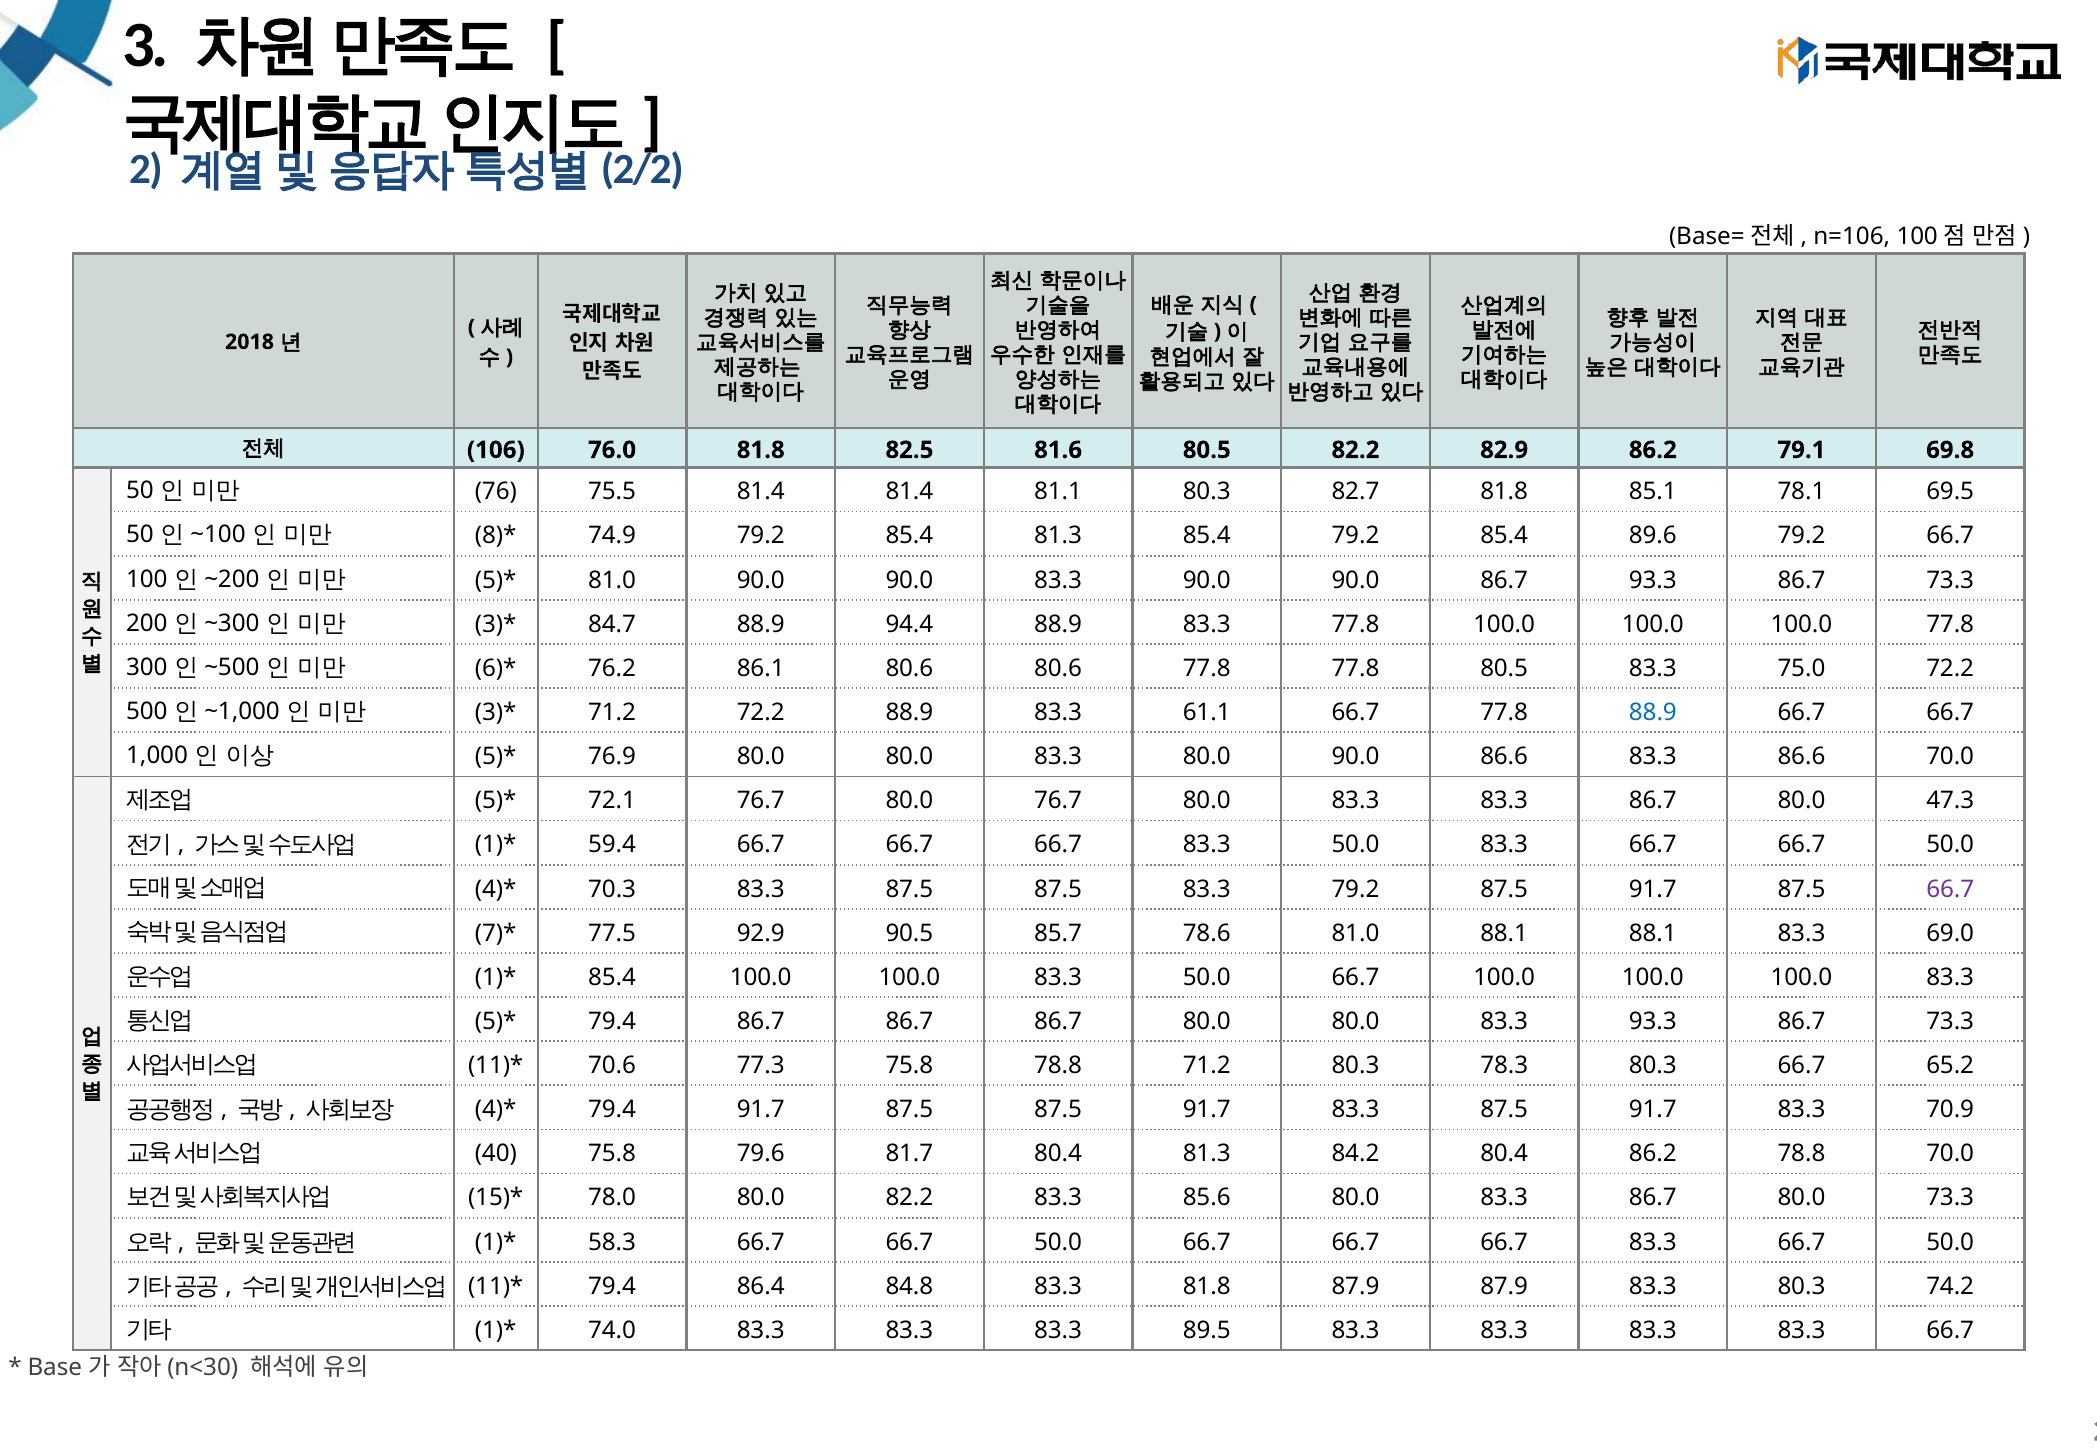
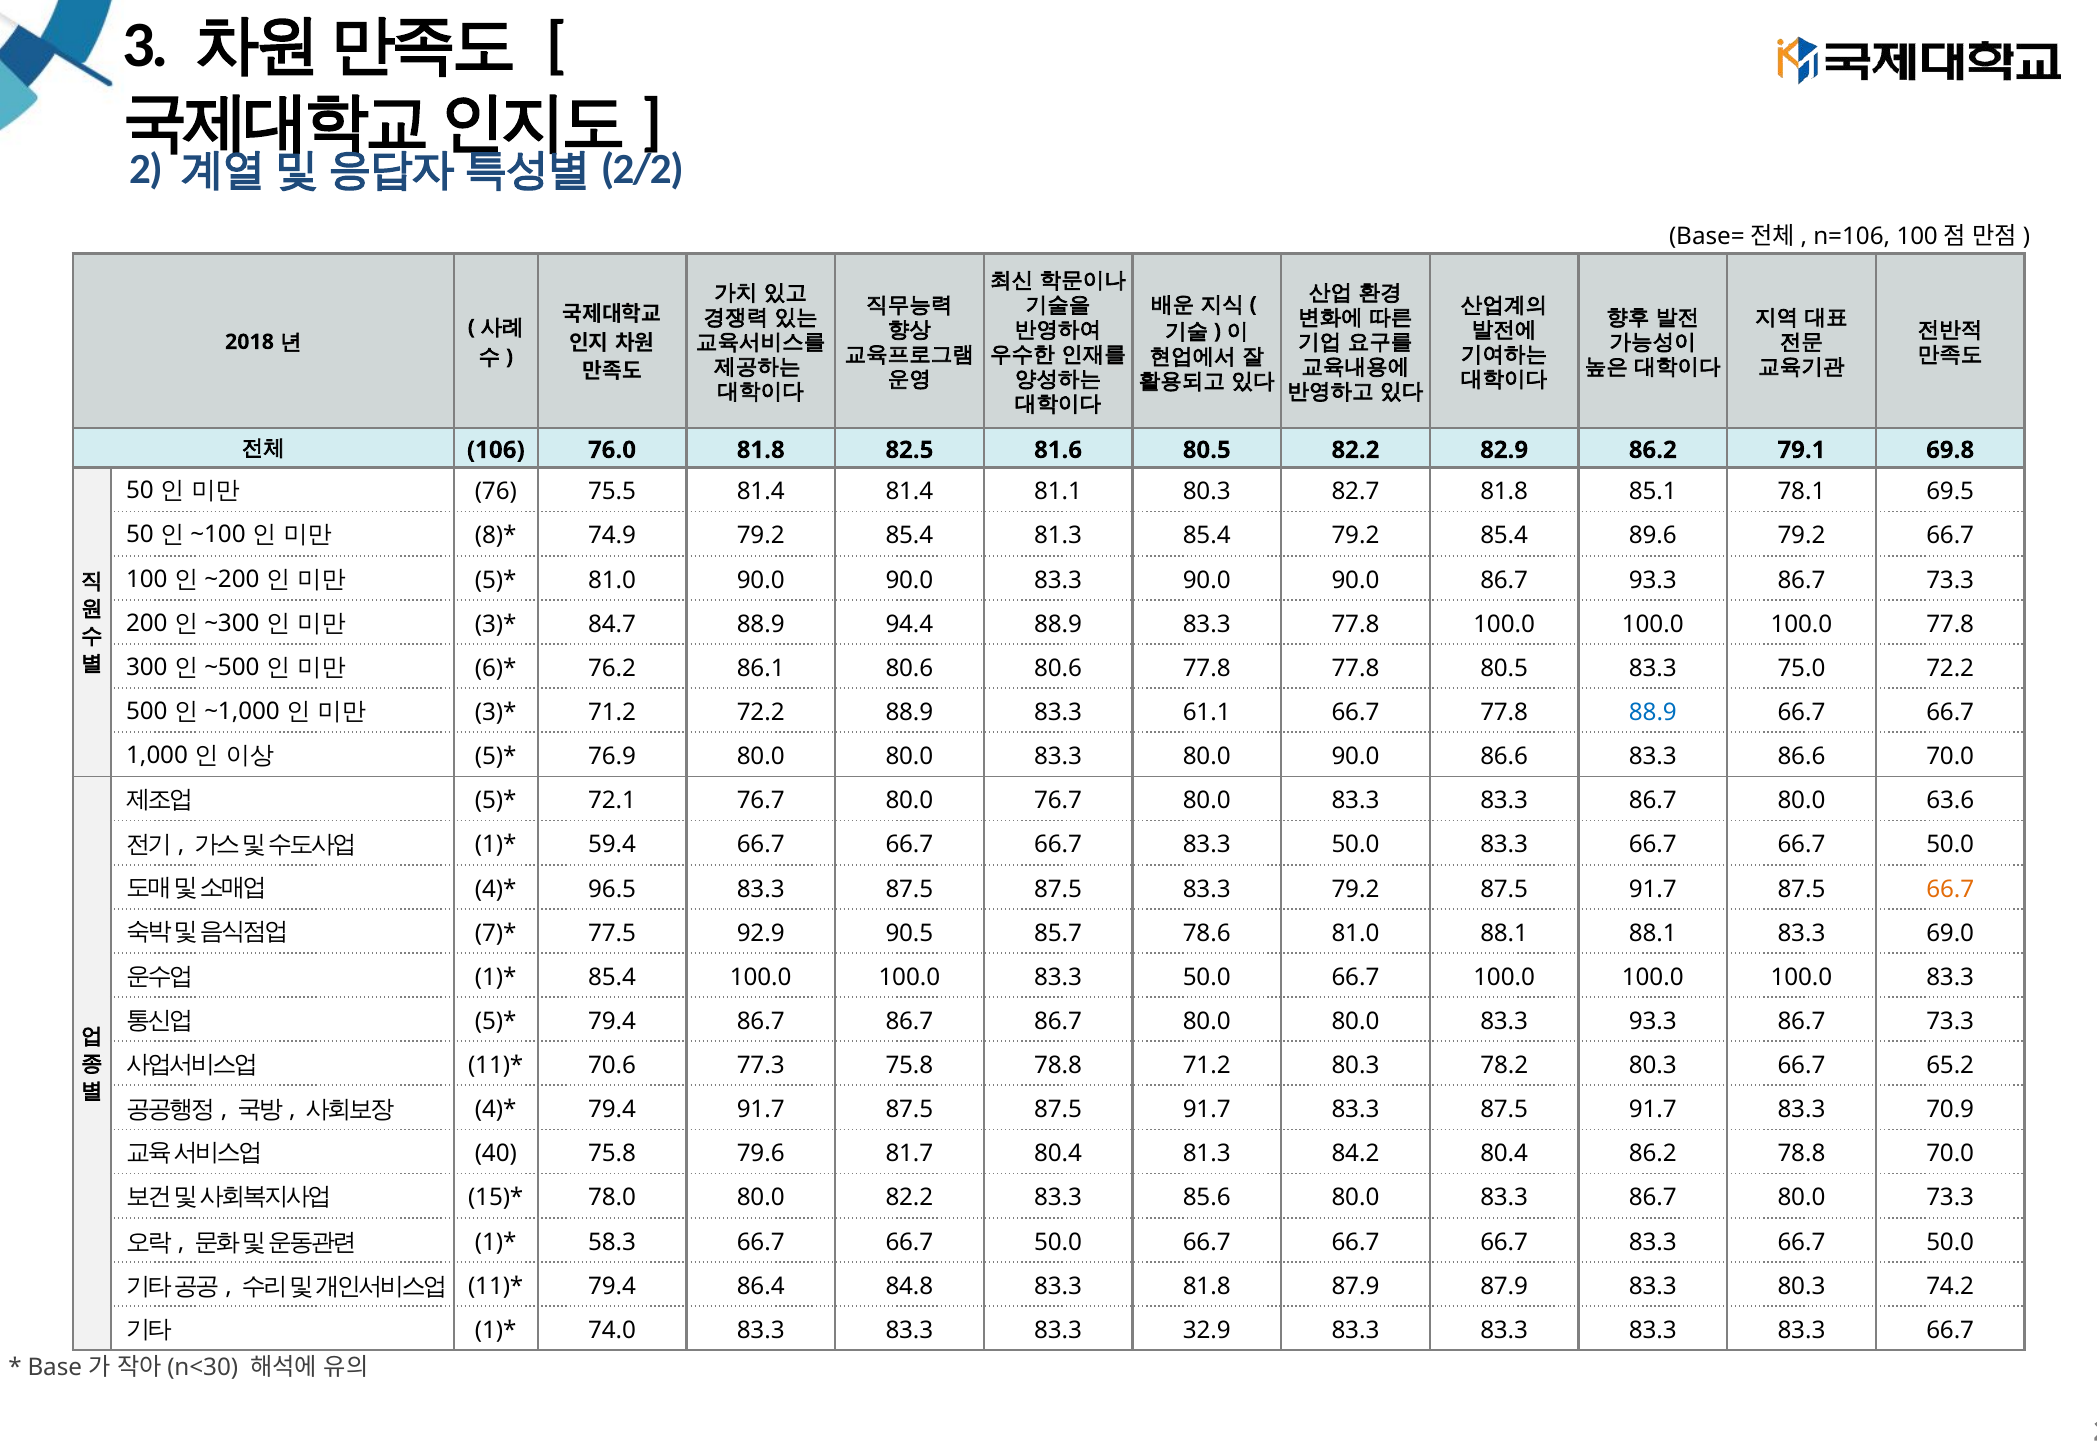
47.3: 47.3 -> 63.6 (1950, 801)
70.3: 70.3 -> 96.5 (612, 889)
66.7 colour: purple -> orange (1950, 889)
78.3: 78.3 -> 78.2 (1504, 1065)
89.5: 89.5 -> 32.9 (1207, 1330)
